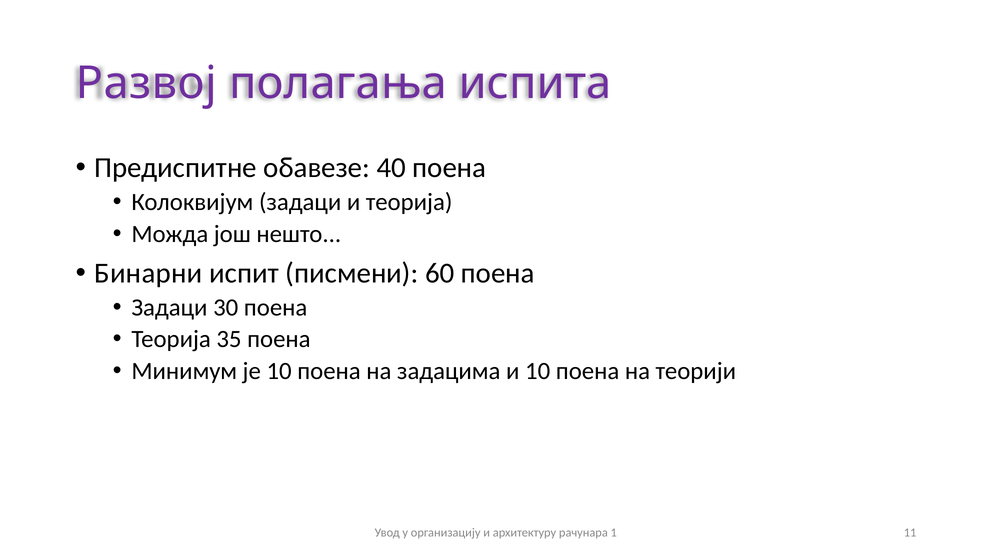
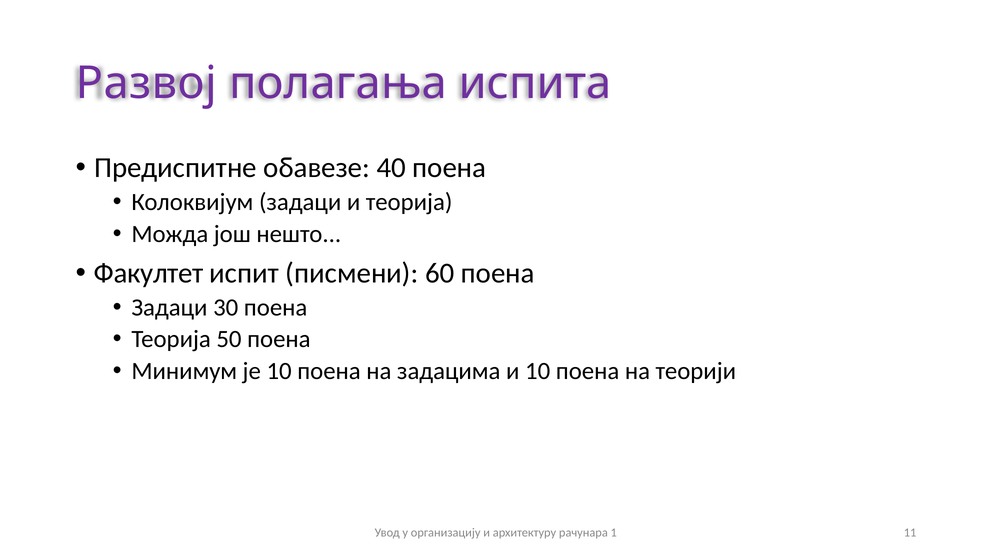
Бинарни: Бинарни -> Факултет (149, 273)
35: 35 -> 50 (229, 339)
